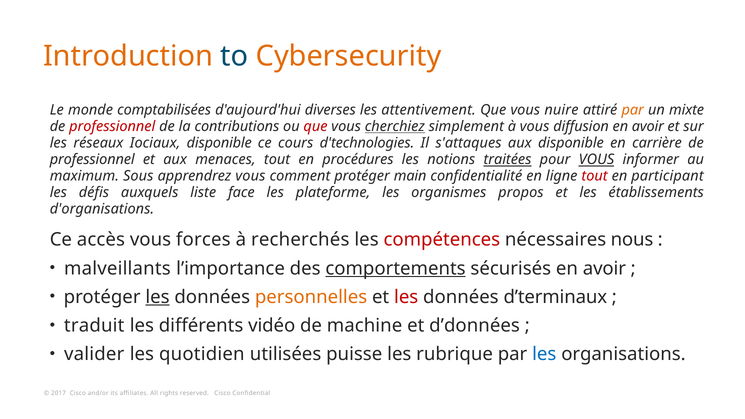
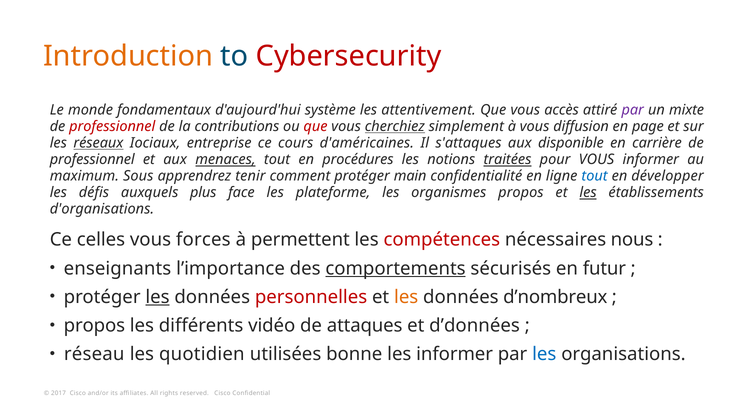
Cybersecurity colour: orange -> red (349, 56)
comptabilisées: comptabilisées -> fondamentaux (164, 110)
diverses: diverses -> système (330, 110)
nuire: nuire -> accès (562, 110)
par colour: orange -> purple (633, 110)
avoir: avoir -> page (648, 127)
réseaux underline: none -> present (98, 143)
Iociaux disponible: disponible -> entreprise (219, 143)
d'technologies: d'technologies -> d'américaines (367, 143)
menaces underline: none -> present (225, 160)
VOUS underline: present -> none (596, 160)
apprendrez vous: vous -> tenir (250, 176)
tout colour: red -> blue (595, 176)
participant: participant -> développer (667, 176)
liste: liste -> plus (203, 193)
les underline: none -> present (588, 193)
accès: accès -> celles (101, 240)
recherchés: recherchés -> permettent (300, 240)
malveillants: malveillants -> enseignants (117, 269)
sécurisés en avoir: avoir -> futur (604, 269)
personnelles colour: orange -> red (311, 297)
les colour: red -> orange (406, 297)
d’terminaux: d’terminaux -> d’nombreux (555, 297)
traduit: traduit -> propos (94, 326)
machine: machine -> attaques (365, 326)
valider: valider -> réseau (94, 354)
puisse: puisse -> bonne (354, 354)
les rubrique: rubrique -> informer (455, 354)
